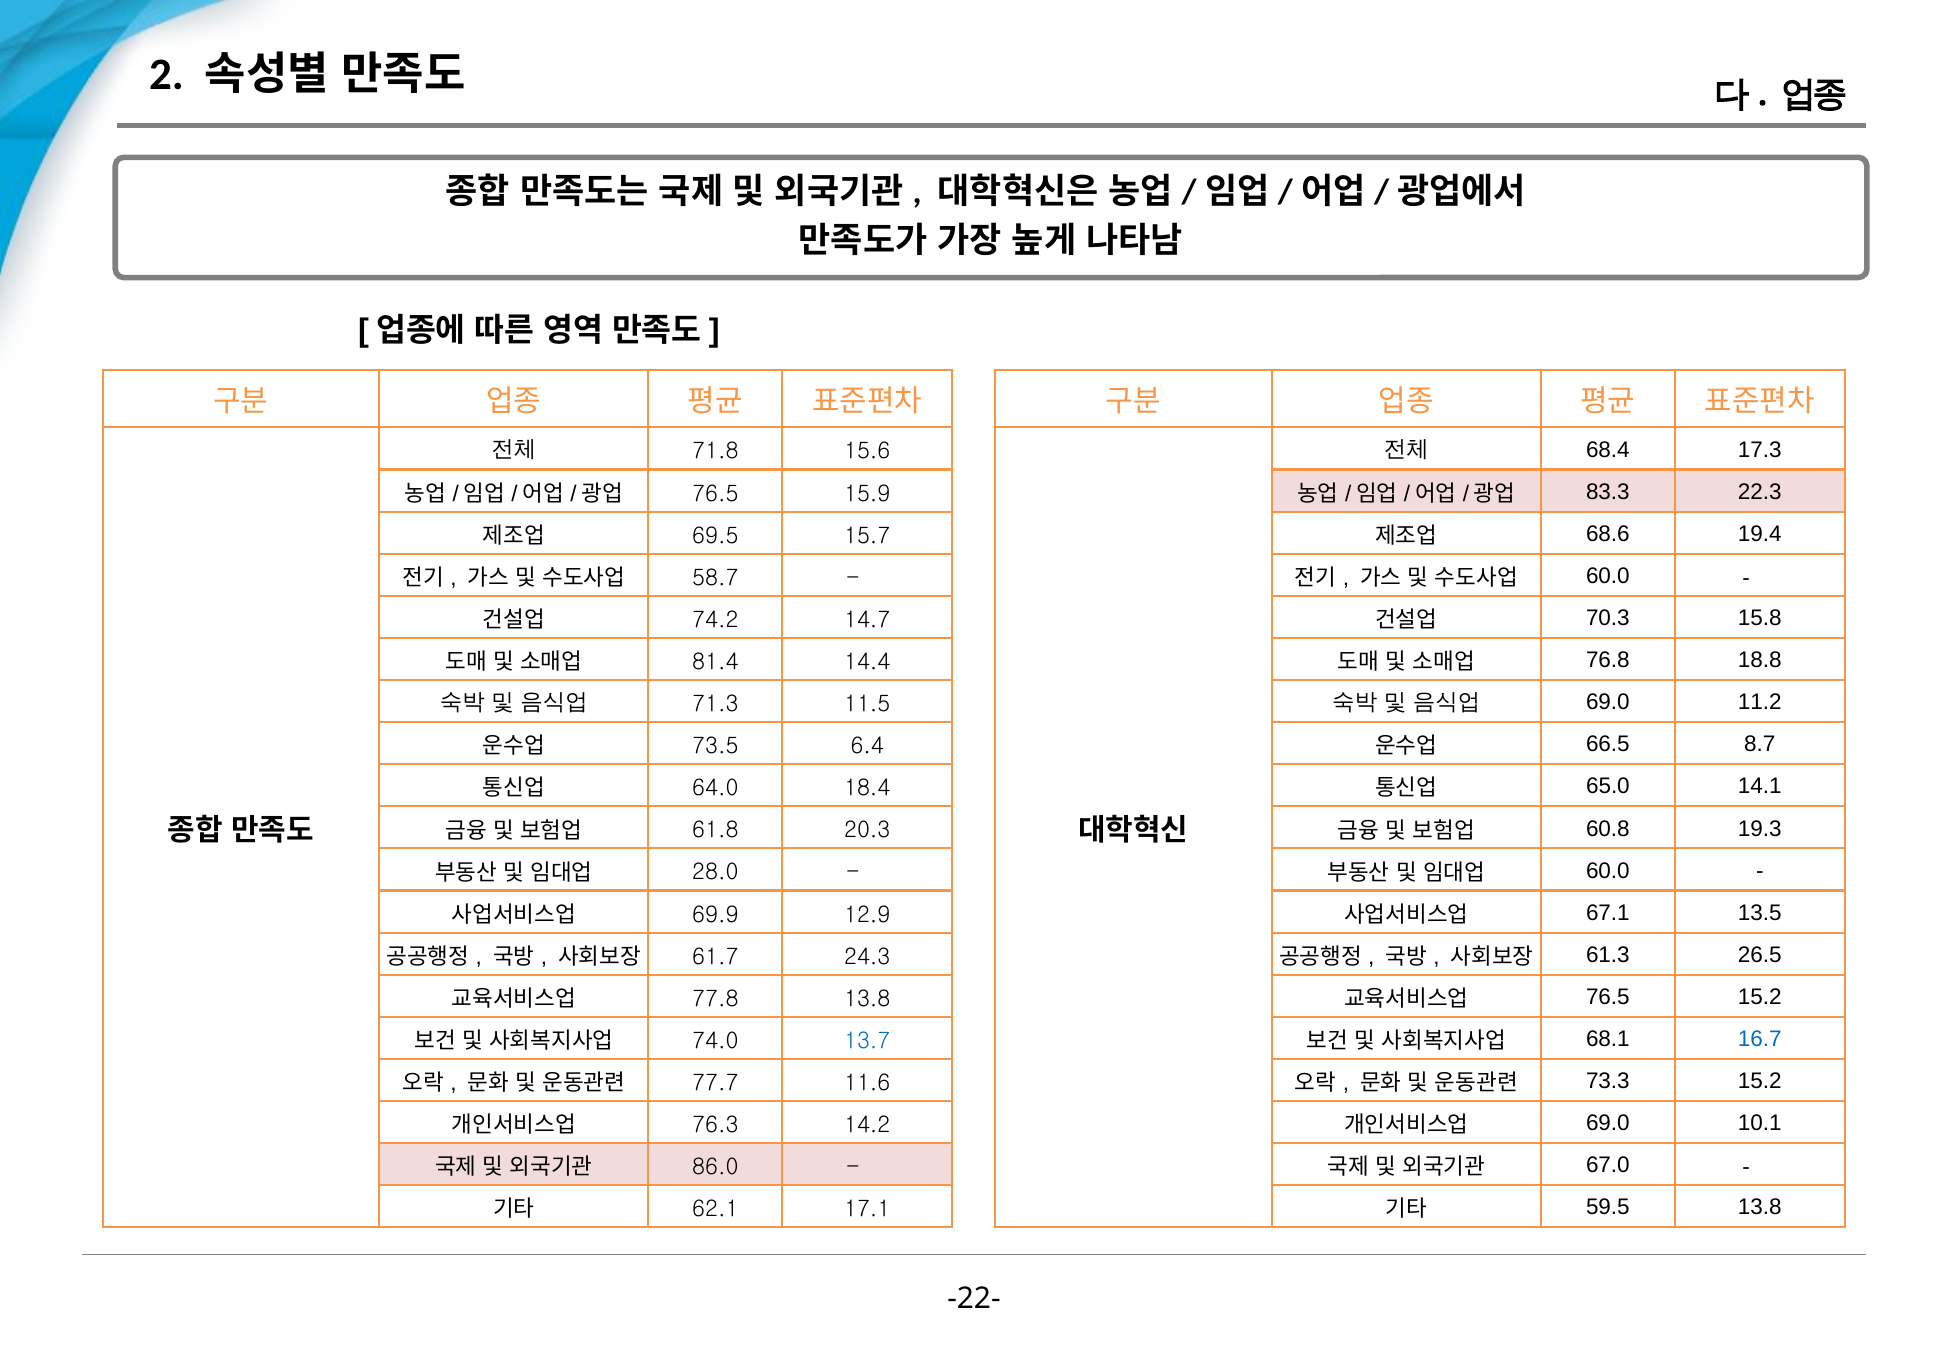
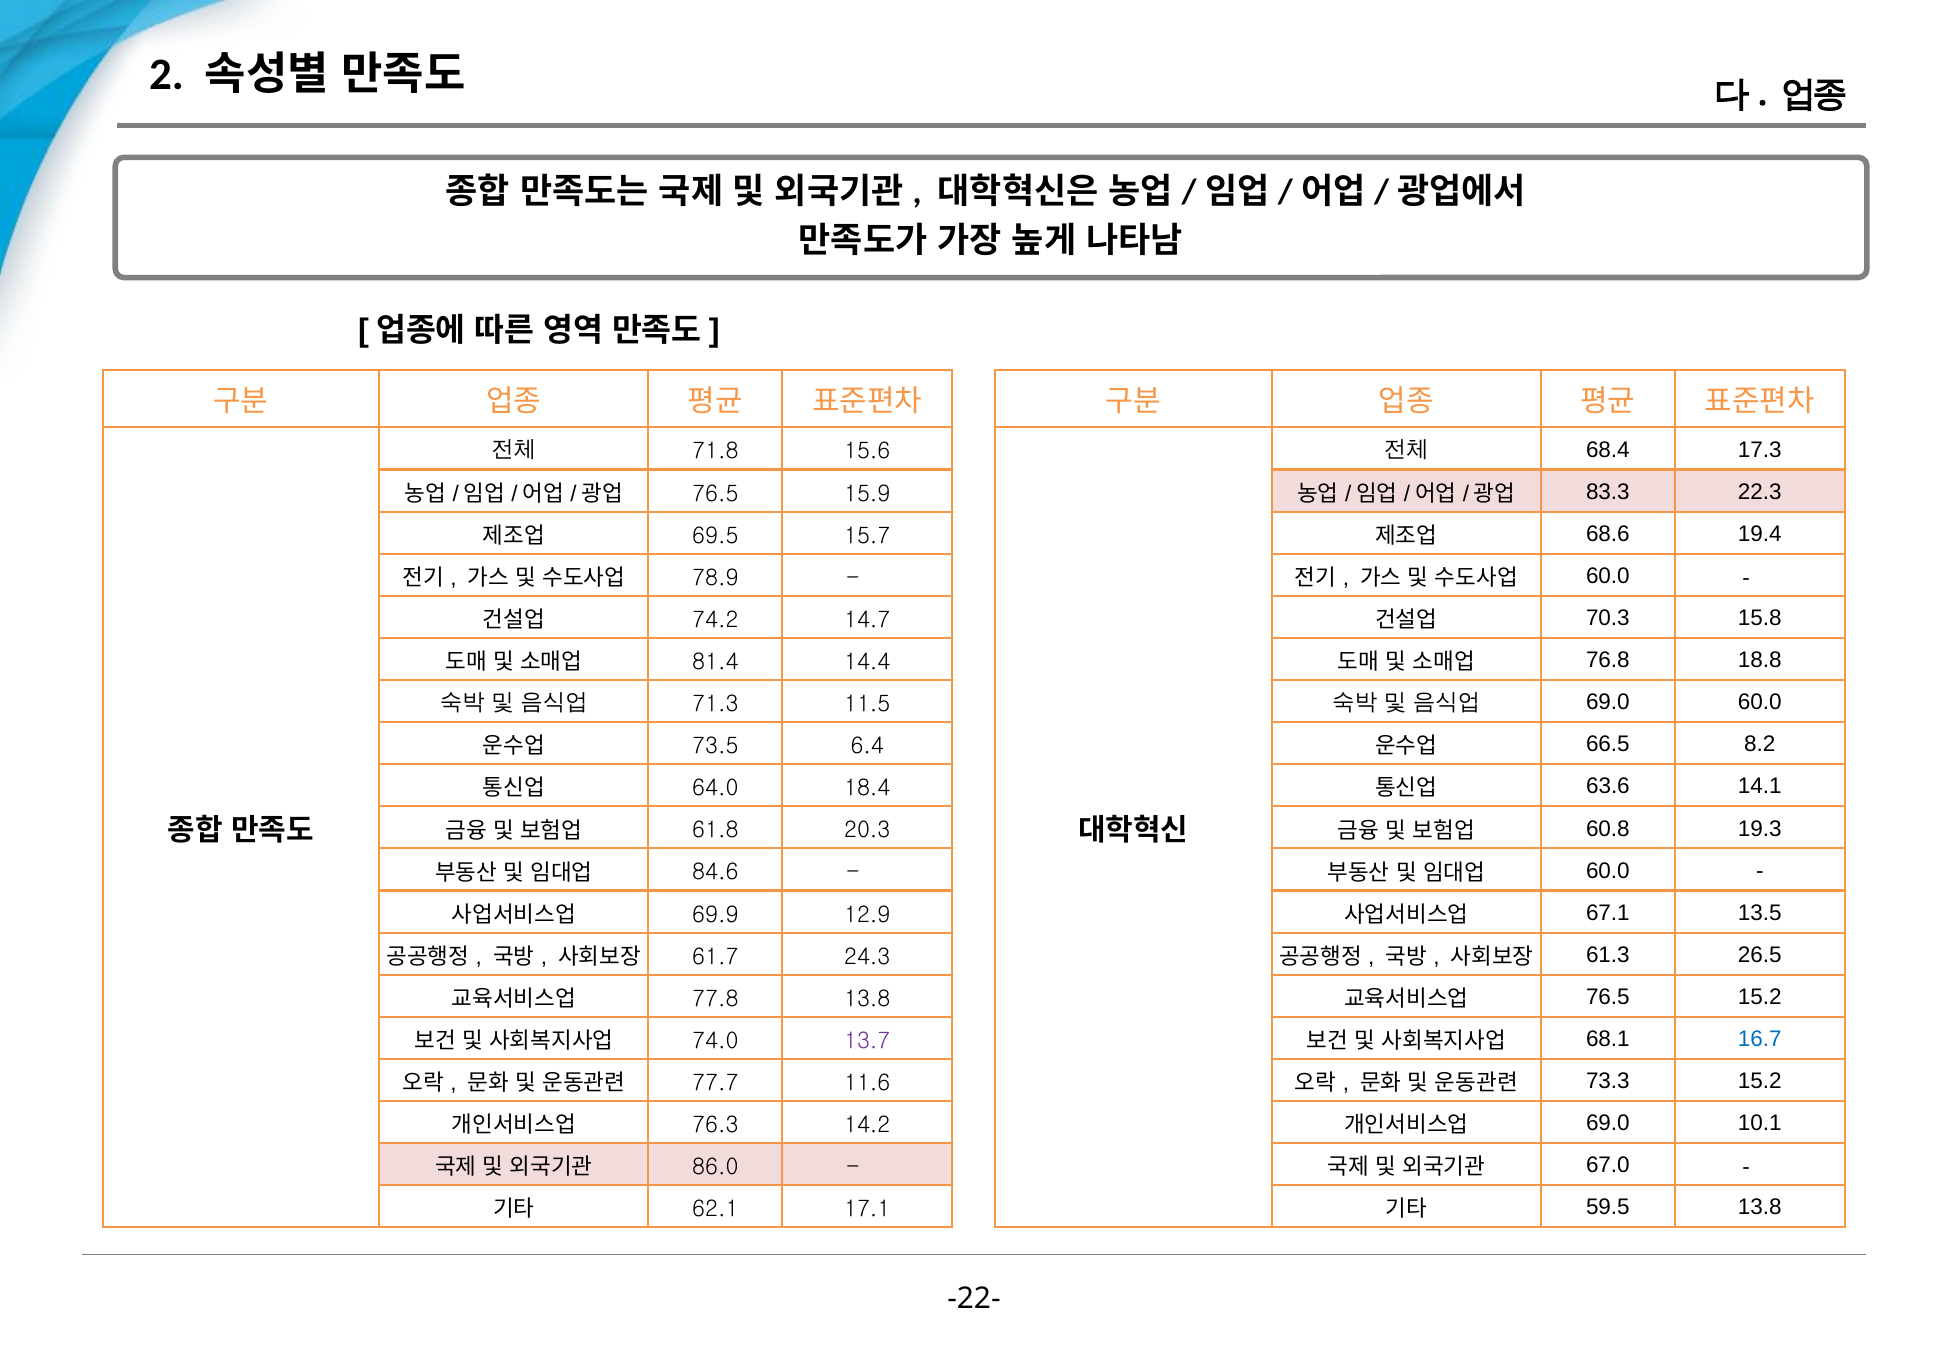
58.7: 58.7 -> 78.9 (715, 578)
69.0 11.2: 11.2 -> 60.0 (1760, 703)
8.7: 8.7 -> 8.2 (1760, 745)
65.0: 65.0 -> 63.6 (1608, 787)
28.0: 28.0 -> 84.6 (715, 873)
13.7 colour: blue -> purple (867, 1041)
